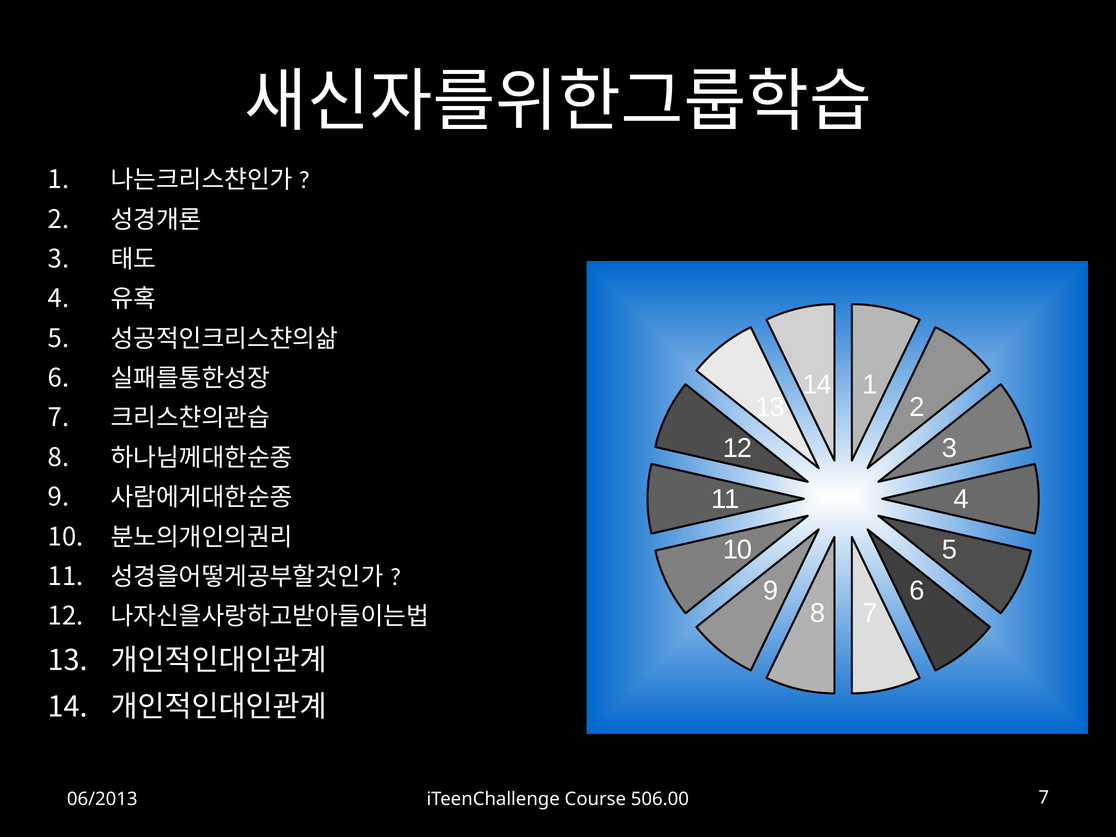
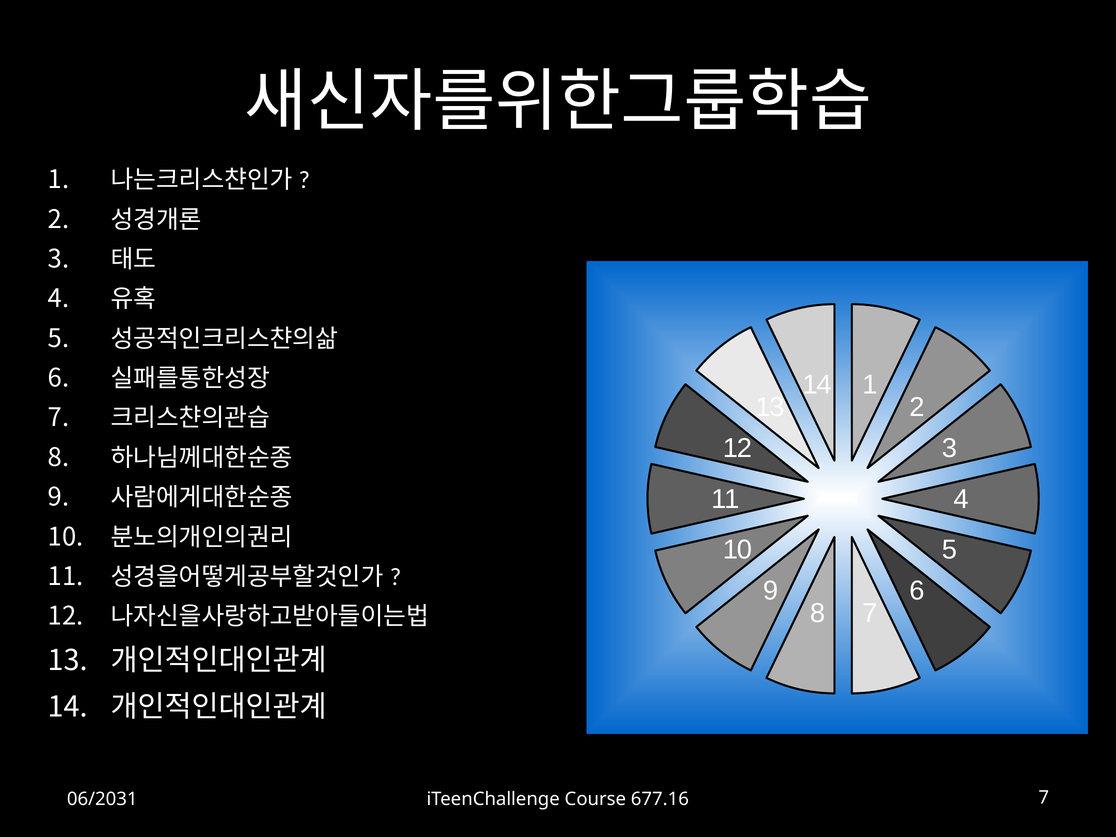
06/2013: 06/2013 -> 06/2031 (102, 799)
506.00: 506.00 -> 677.16 (660, 799)
